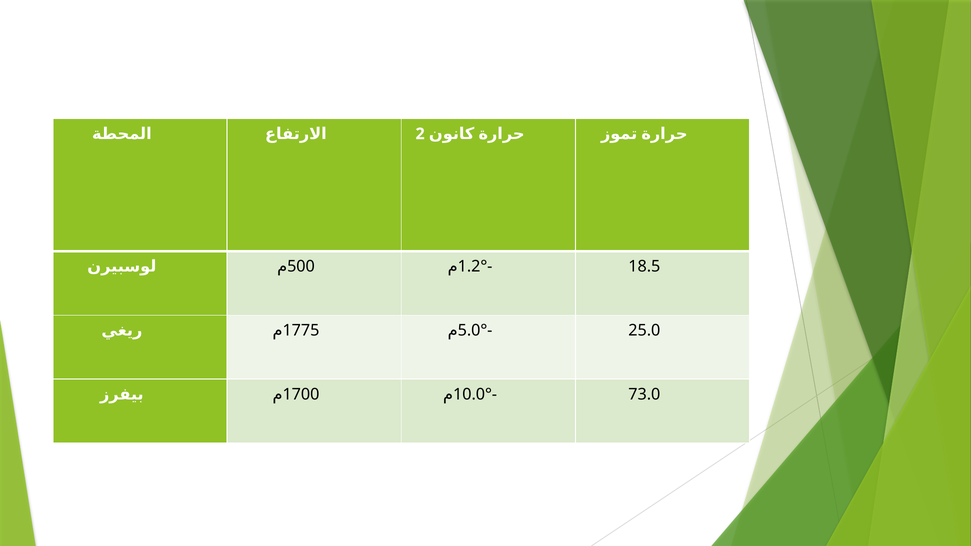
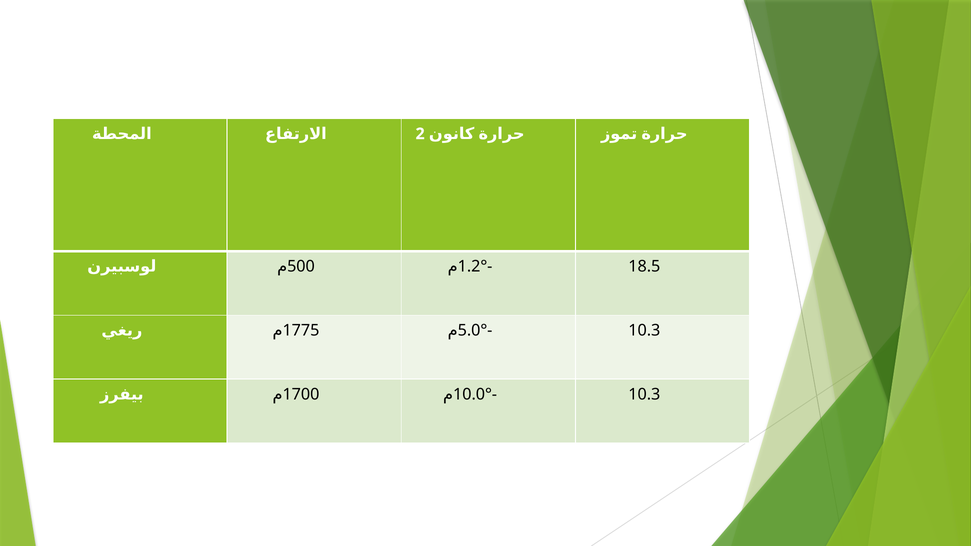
25.0: 25.0 -> 10.3 (644, 330)
73.0: 73.0 -> 10.3 (644, 394)
